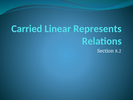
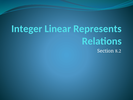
Carried: Carried -> Integer (27, 29)
